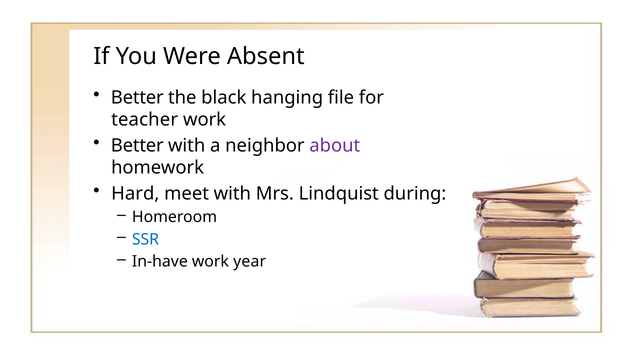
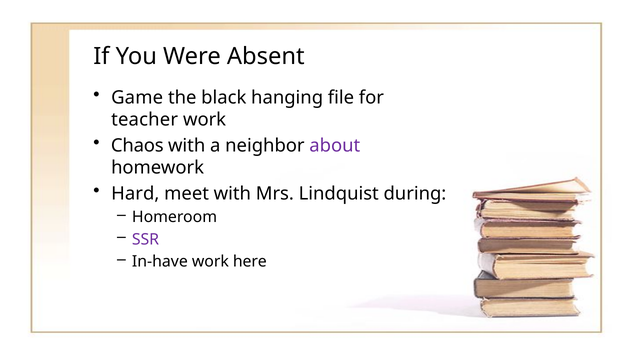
Better: Better -> Game (137, 98)
Better: Better -> Chaos (137, 146)
SSR colour: blue -> purple (145, 239)
year: year -> here (250, 261)
